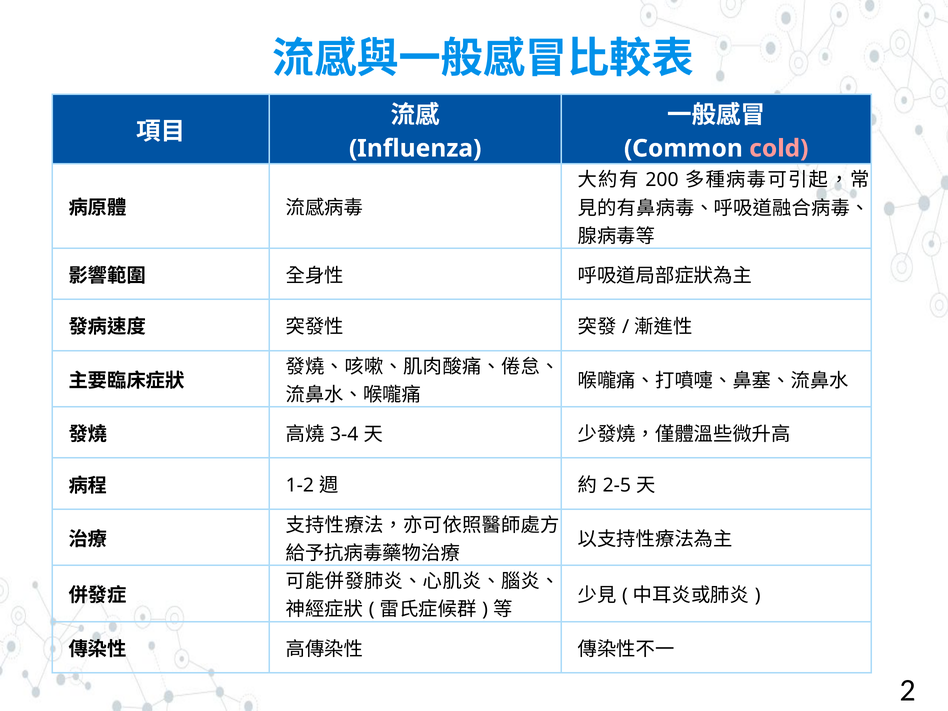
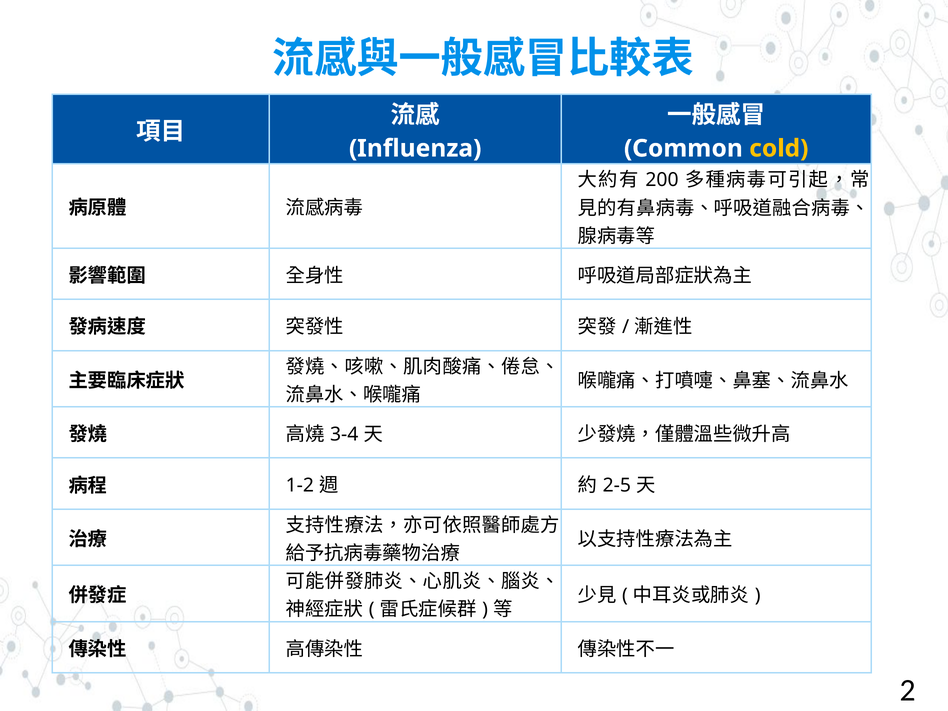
cold colour: pink -> yellow (779, 148)
